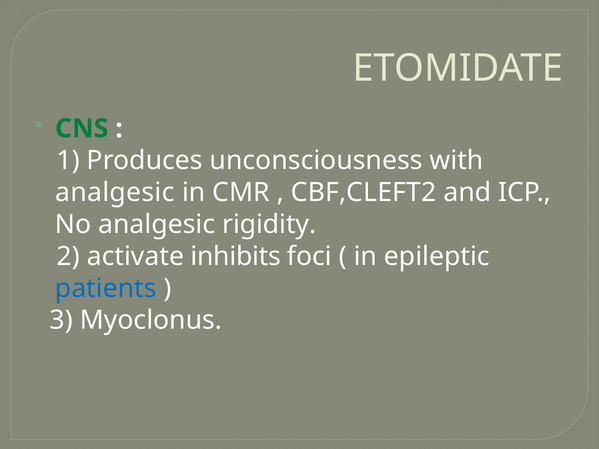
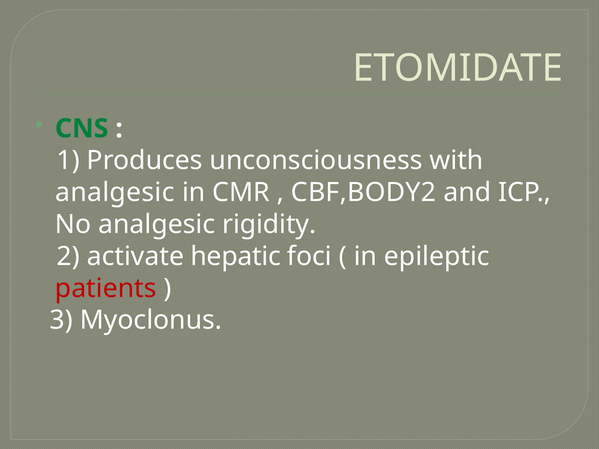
CBF,CLEFT2: CBF,CLEFT2 -> CBF,BODY2 (363, 193)
inhibits: inhibits -> hepatic (236, 256)
patients colour: blue -> red (106, 288)
